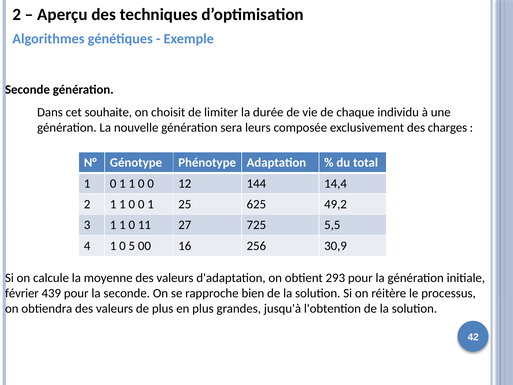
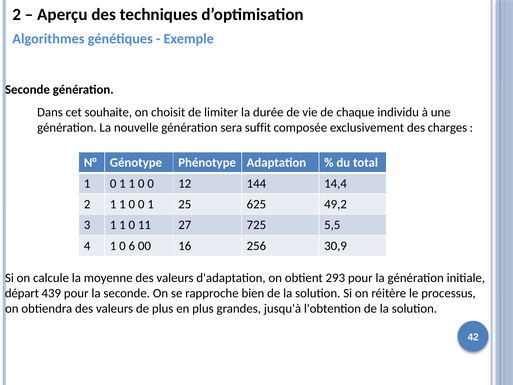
leurs: leurs -> suffit (258, 127)
5: 5 -> 6 (132, 246)
février: février -> départ (22, 293)
